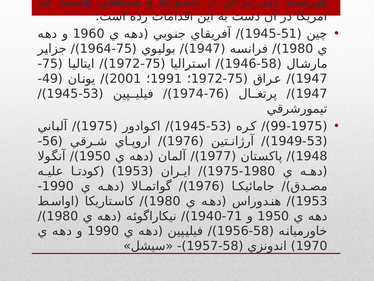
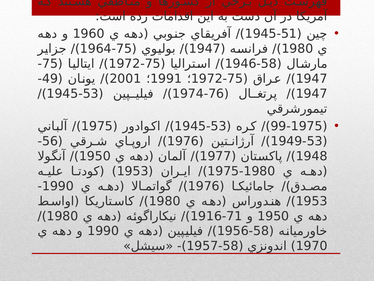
1940: 1940 -> 1916 (206, 216)
